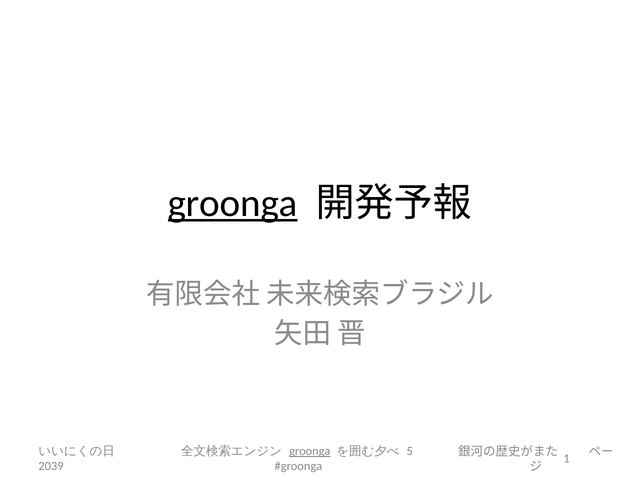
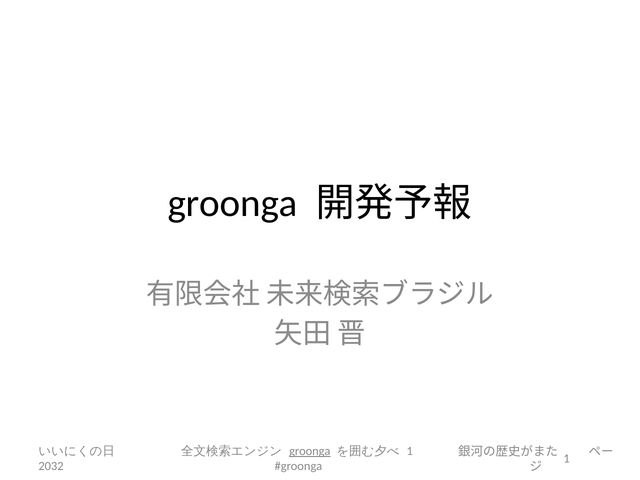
groonga underline: present -> none (233, 203)
5: 5 -> 1 (410, 451)
2039: 2039 -> 2032 (51, 466)
